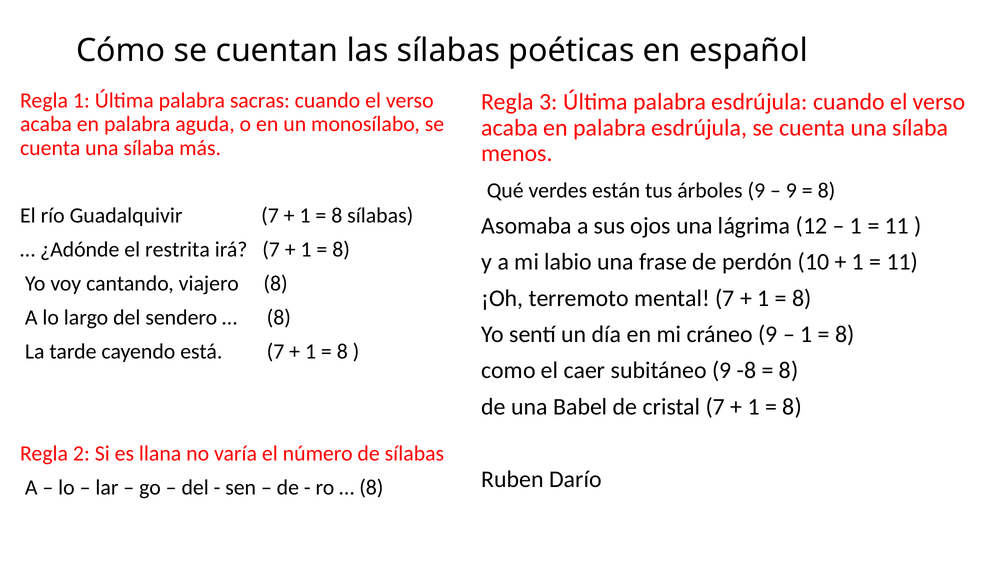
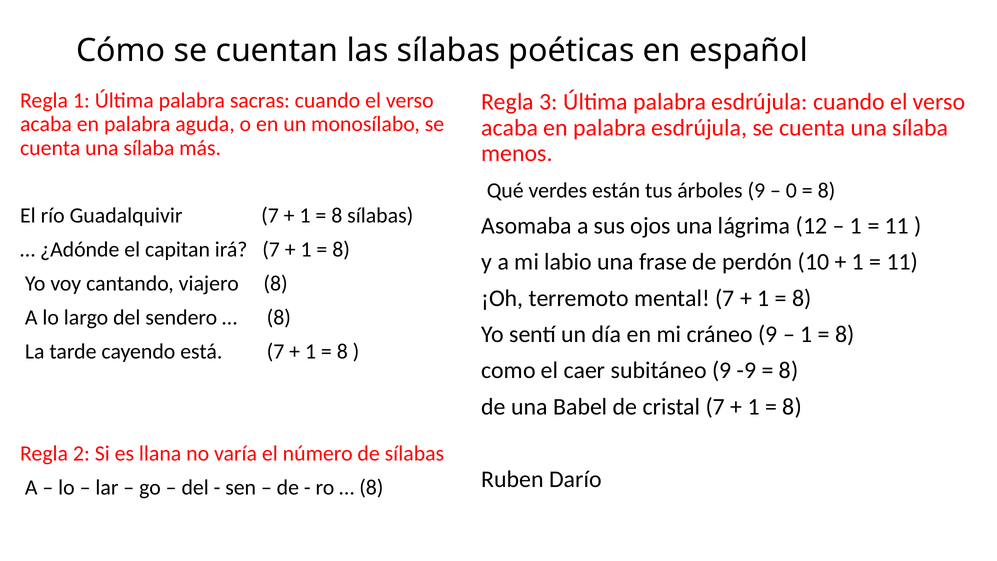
9: 9 -> 0 (791, 190)
restrita: restrita -> capitan (177, 250)
-8: -8 -> -9 (747, 370)
